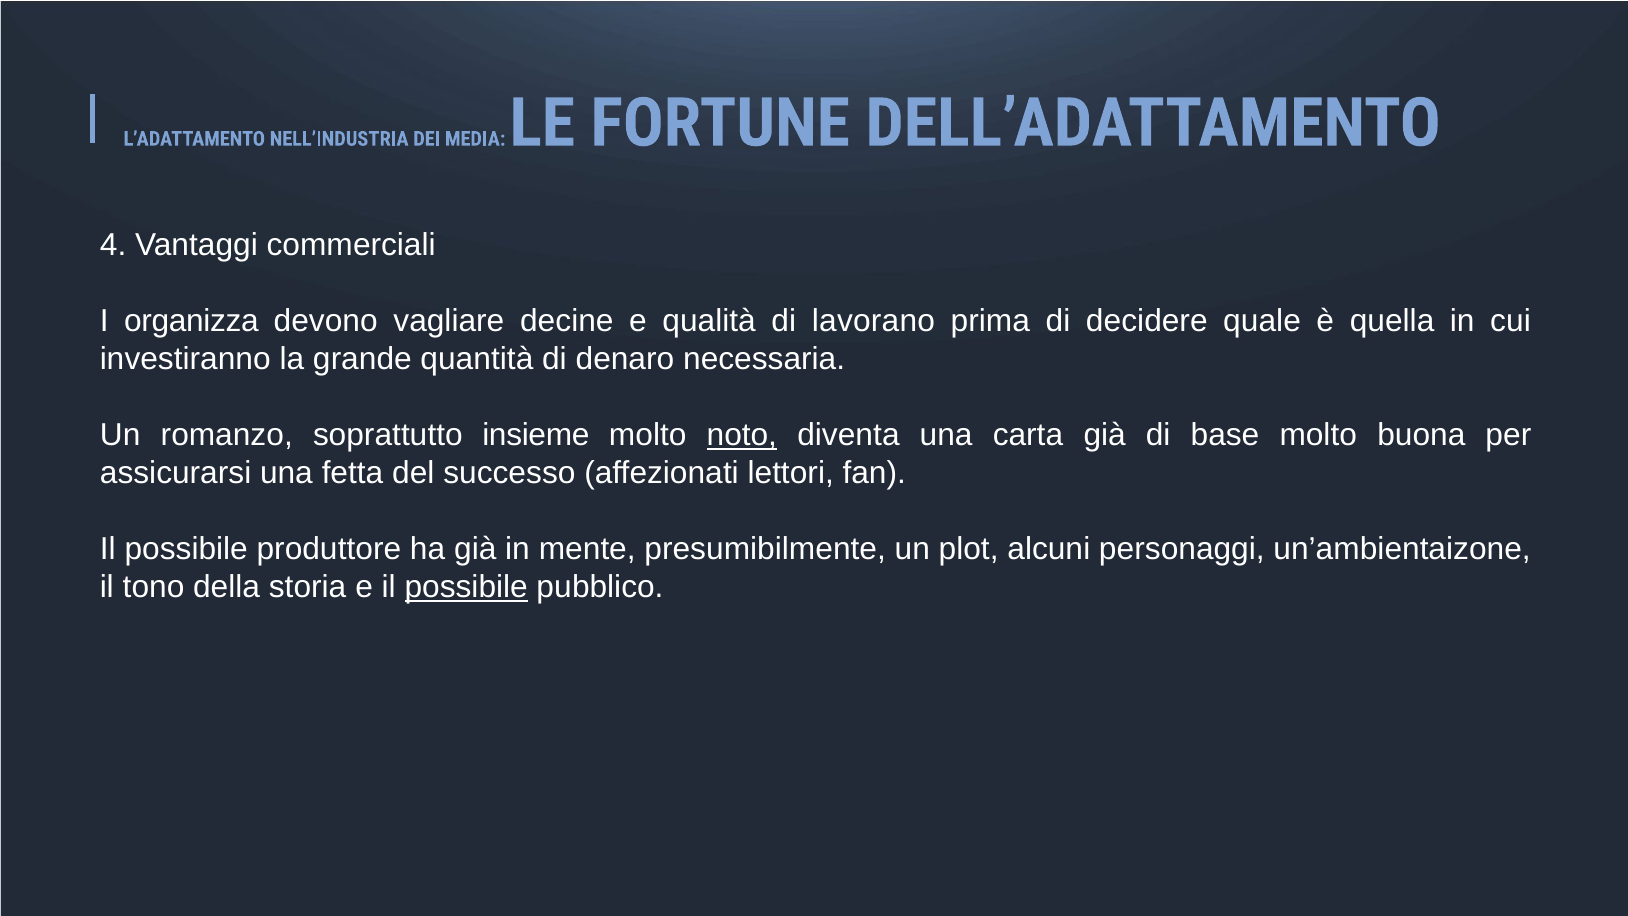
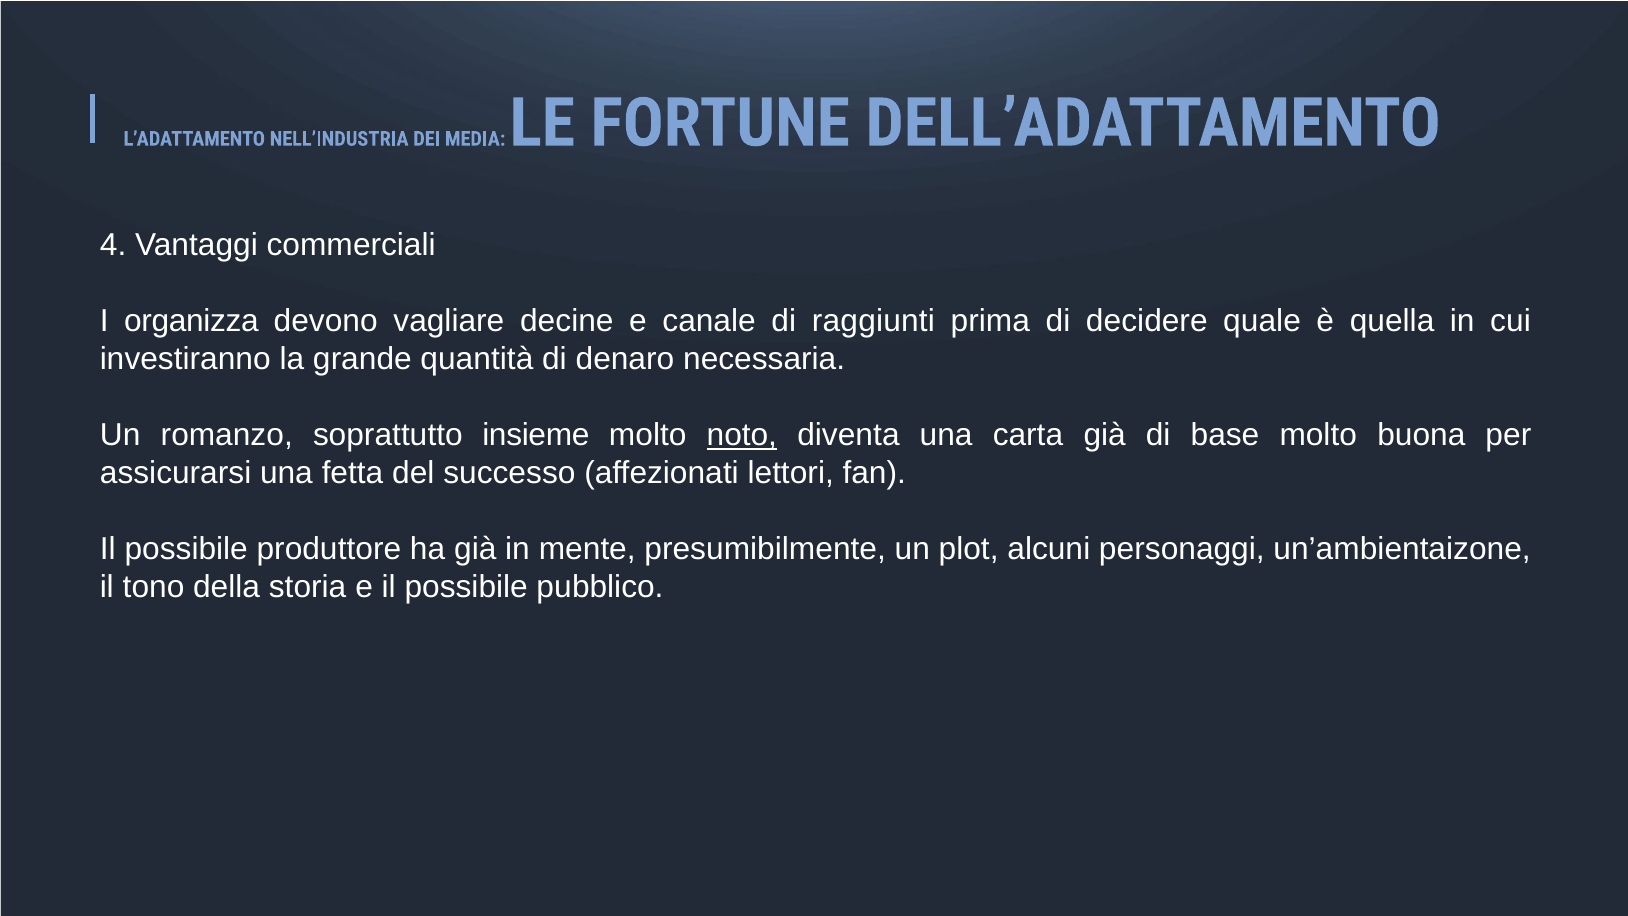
qualità: qualità -> canale (709, 321)
lavorano: lavorano -> raggiunti (873, 321)
possibile underline: present -> none (466, 587)
